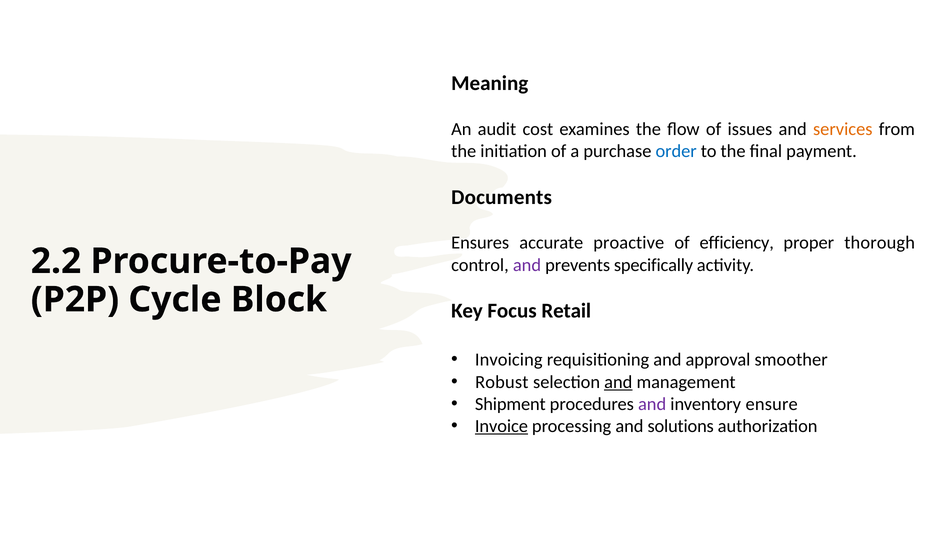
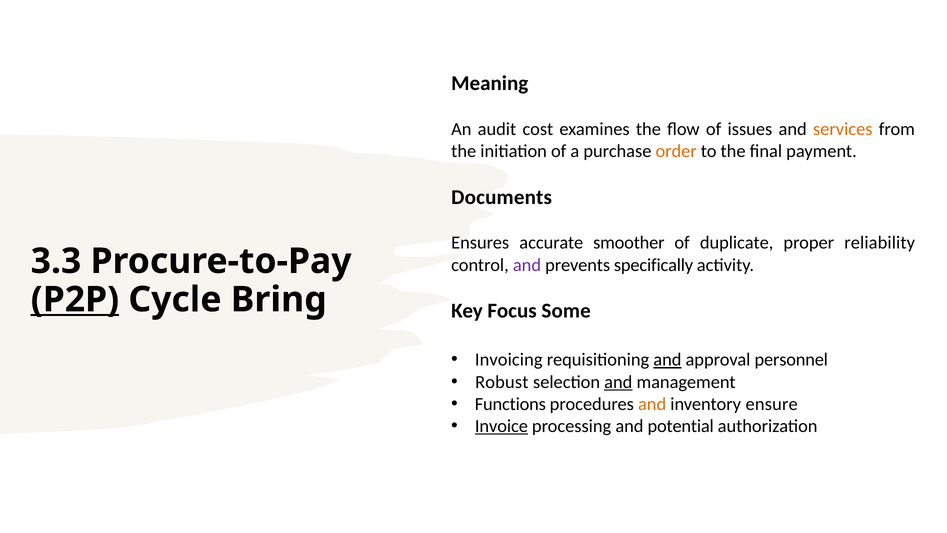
order colour: blue -> orange (676, 151)
proactive: proactive -> smoother (629, 243)
efficiency: efficiency -> duplicate (737, 243)
thorough: thorough -> reliability (880, 243)
2.2: 2.2 -> 3.3 (56, 261)
P2P underline: none -> present (75, 299)
Block: Block -> Bring (279, 299)
Retail: Retail -> Some (566, 311)
and underline: none -> present (667, 360)
smoother: smoother -> personnel (791, 360)
Shipment: Shipment -> Functions (510, 404)
and colour: purple -> orange (652, 404)
solutions: solutions -> potential (681, 426)
